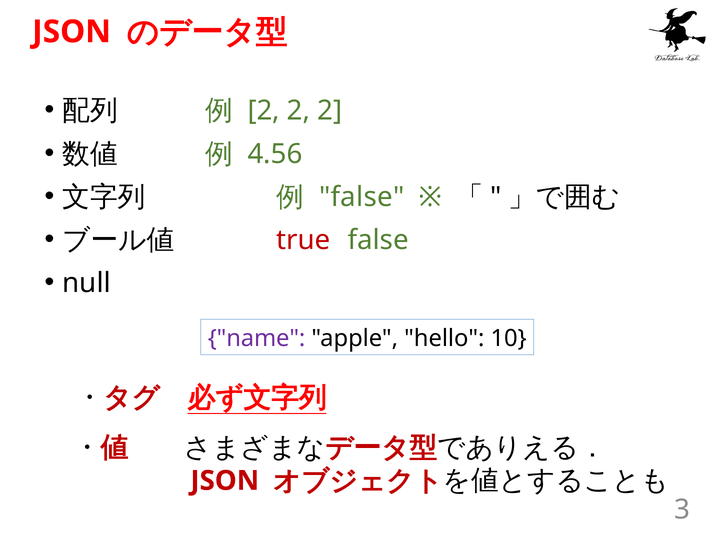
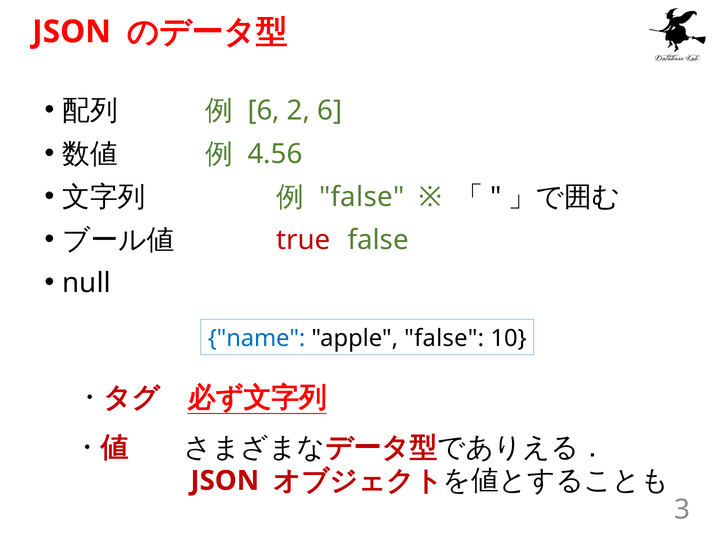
2: 2 -> 6 (264, 111)
2: 2 -> 6 (330, 111)
name colour: purple -> blue (257, 338)
apple hello: hello -> false (444, 338)
